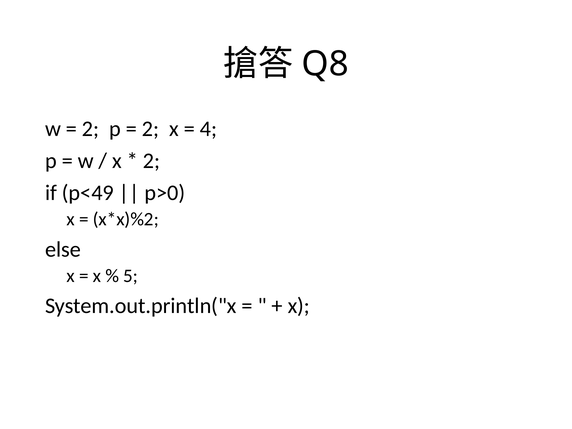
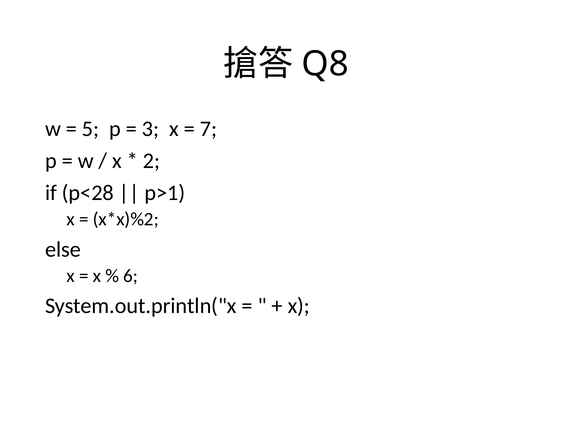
2: 2 -> 5 (91, 129)
2: 2 -> 3 (151, 129)
4: 4 -> 7 (208, 129)
p<49: p<49 -> p<28 (88, 193)
p>0: p>0 -> p>1 (165, 193)
5: 5 -> 6 (131, 276)
